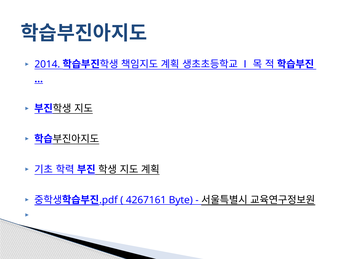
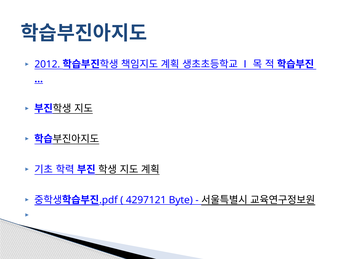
2014: 2014 -> 2012 (47, 64)
4267161: 4267161 -> 4297121 (146, 200)
